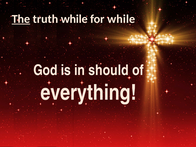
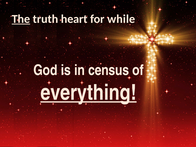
truth while: while -> heart (74, 19)
should: should -> census (109, 70)
everything underline: none -> present (88, 93)
